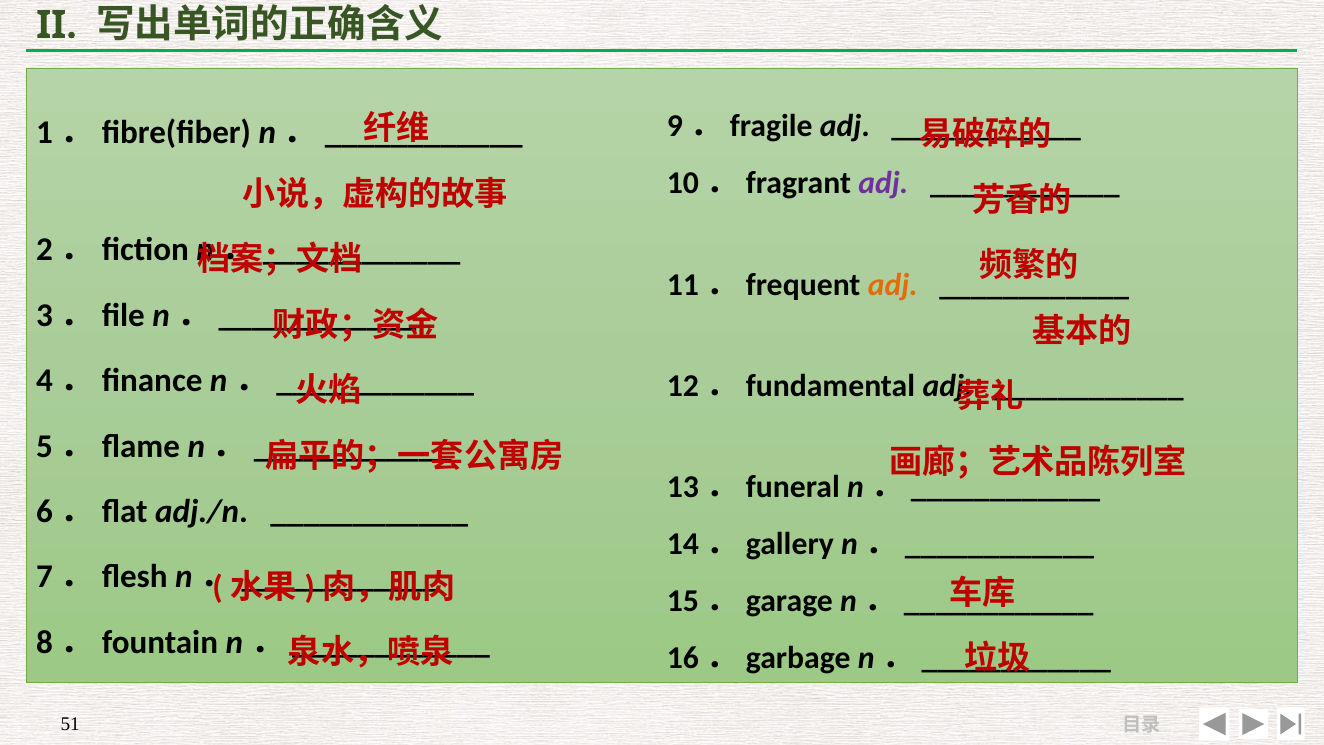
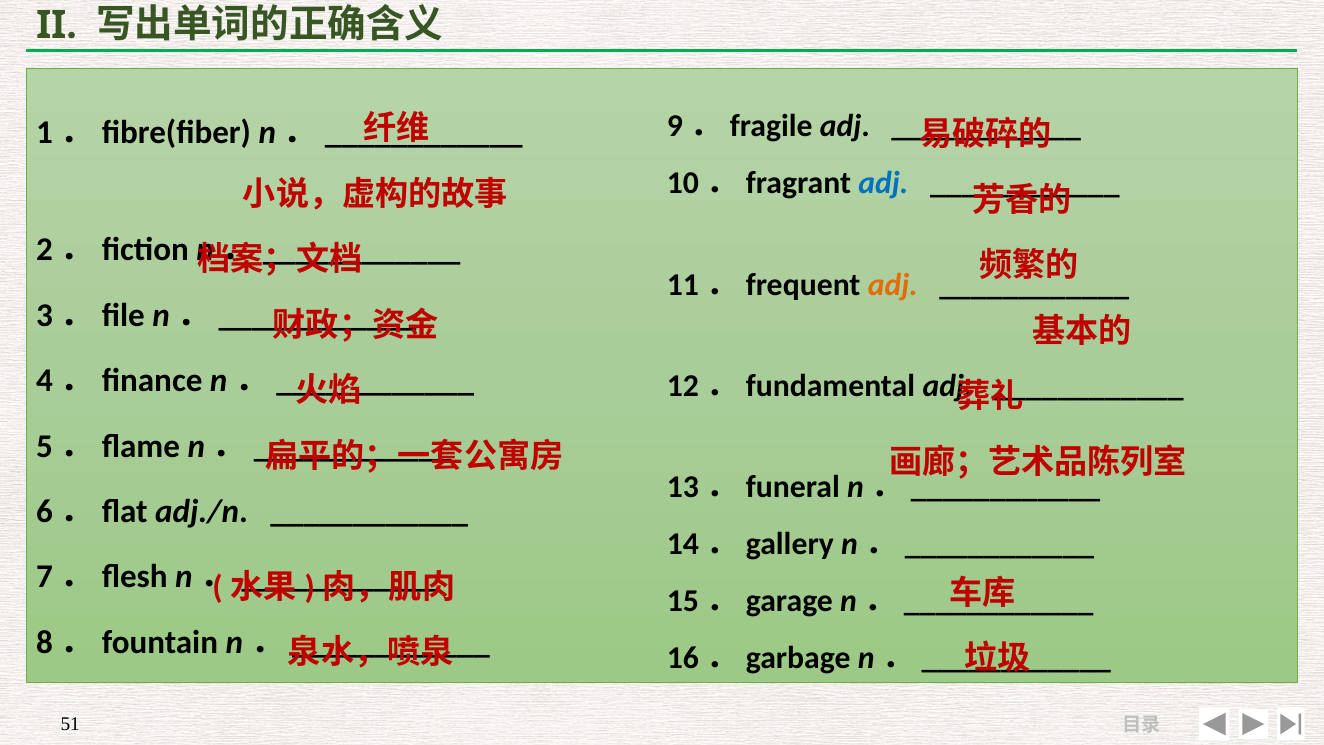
adj colour: purple -> blue (883, 183)
